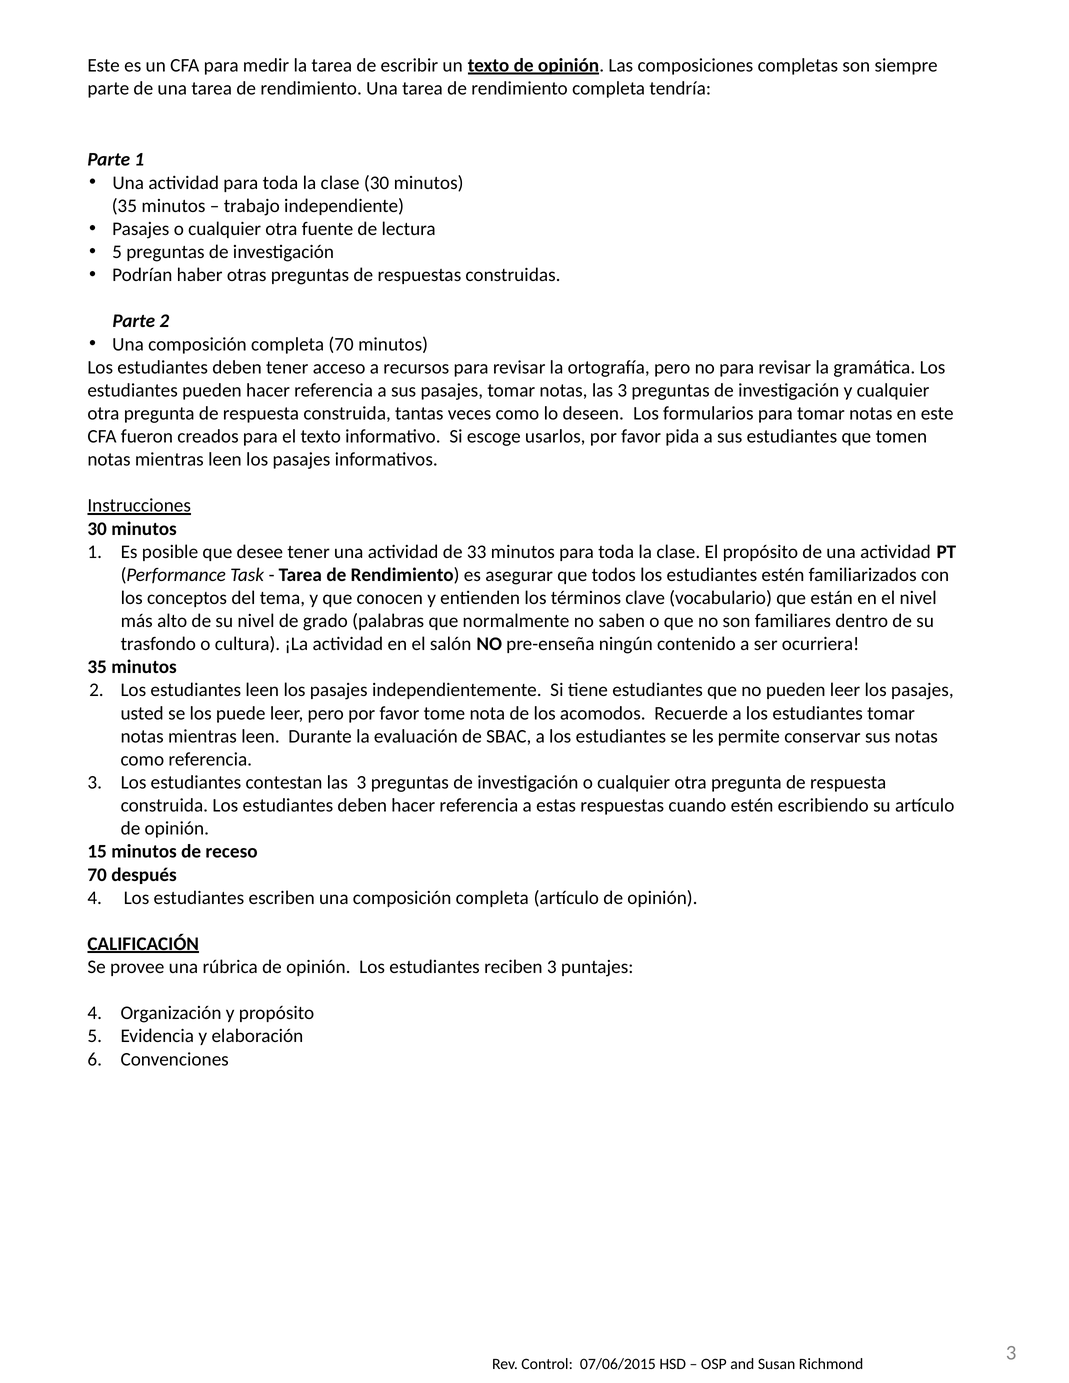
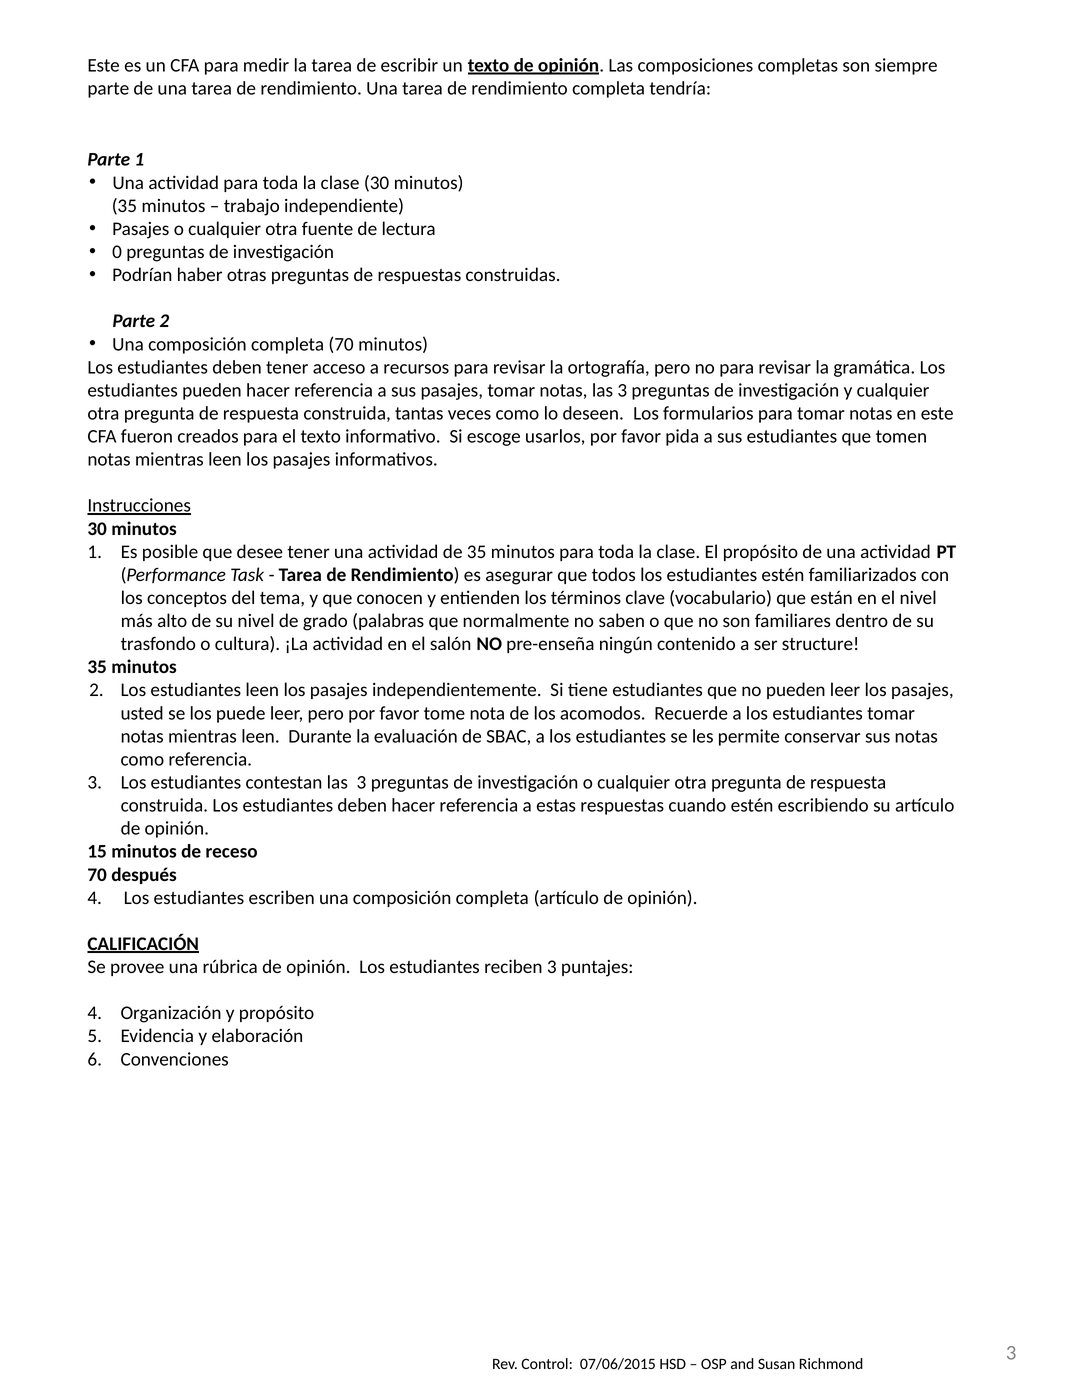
5: 5 -> 0 (117, 252)
de 33: 33 -> 35 (477, 552)
ocurriera: ocurriera -> structure (821, 644)
